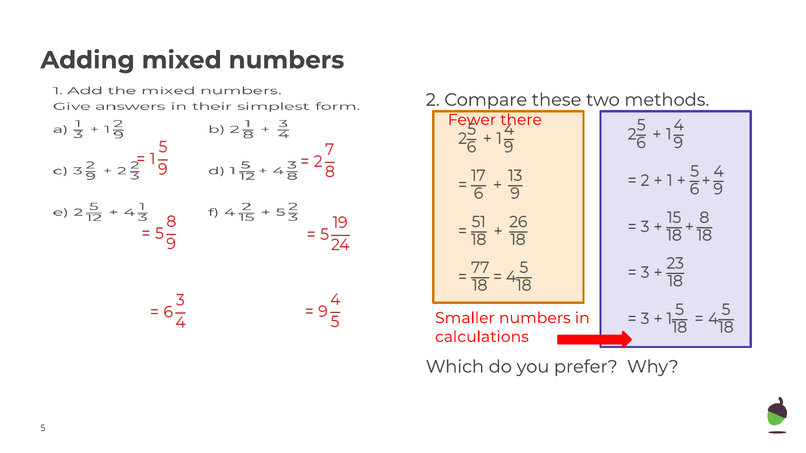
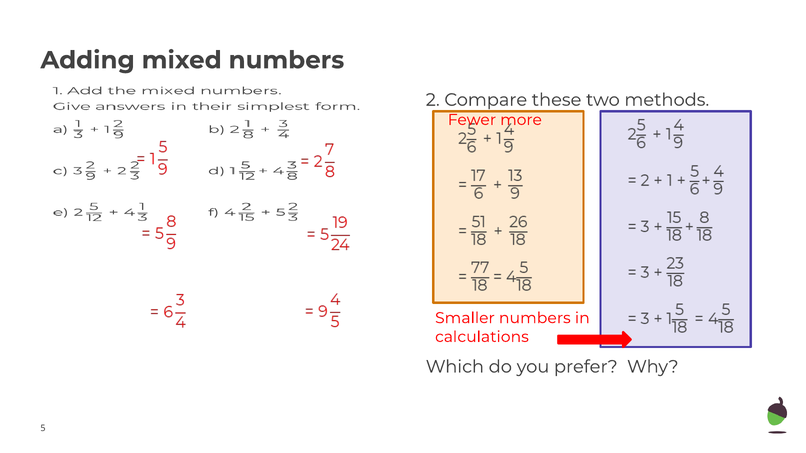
there: there -> more (521, 120)
